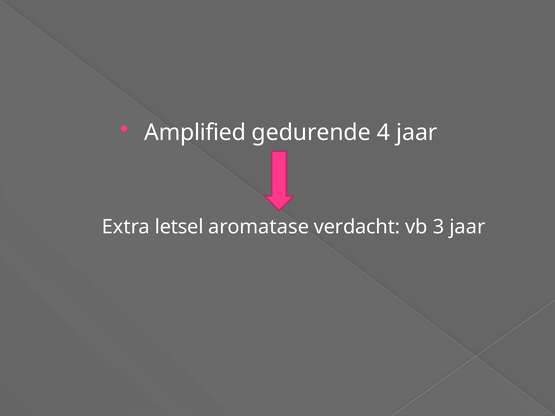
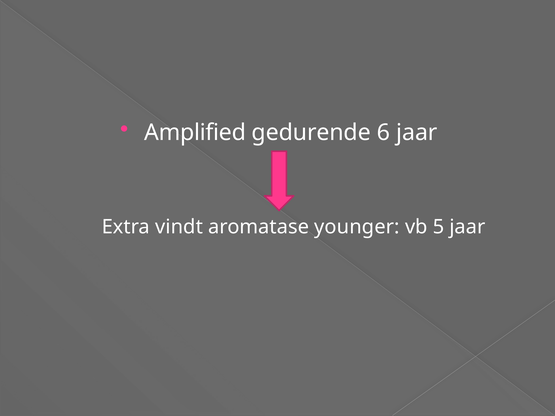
4: 4 -> 6 (384, 132)
letsel: letsel -> vindt (179, 227)
verdacht: verdacht -> younger (357, 227)
3: 3 -> 5 (438, 227)
